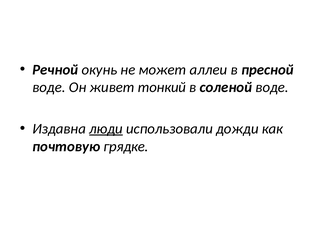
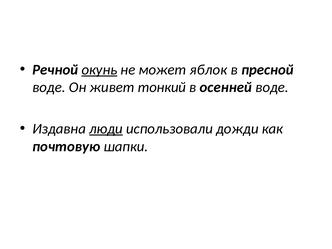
окунь underline: none -> present (99, 70)
аллеи: аллеи -> яблок (208, 70)
соленой: соленой -> осенней (226, 87)
грядке: грядке -> шапки (126, 146)
